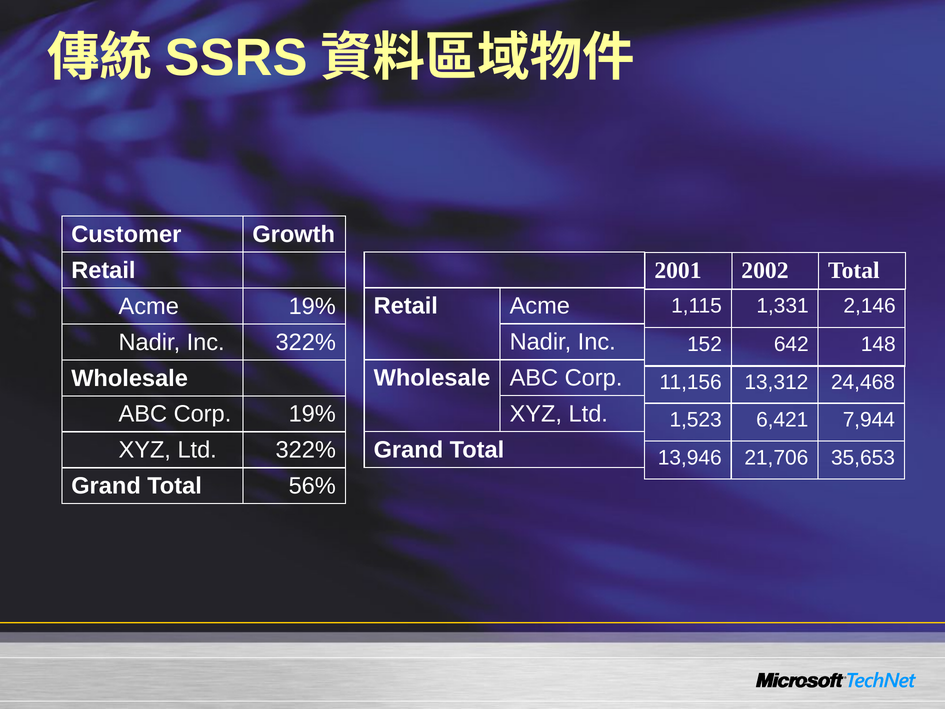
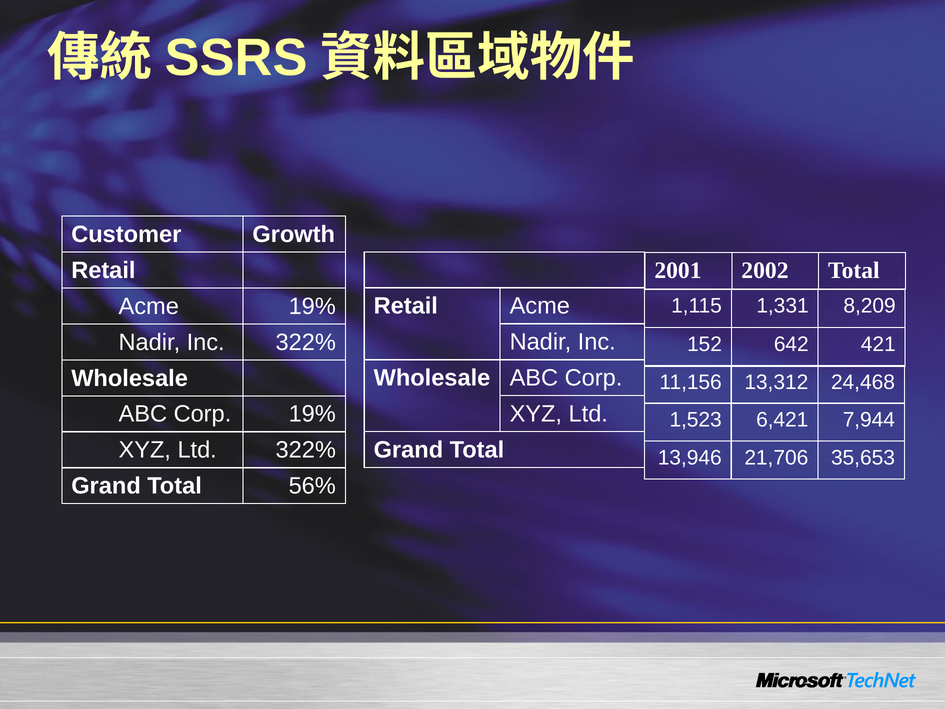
2,146: 2,146 -> 8,209 (870, 306)
148: 148 -> 421 (878, 344)
